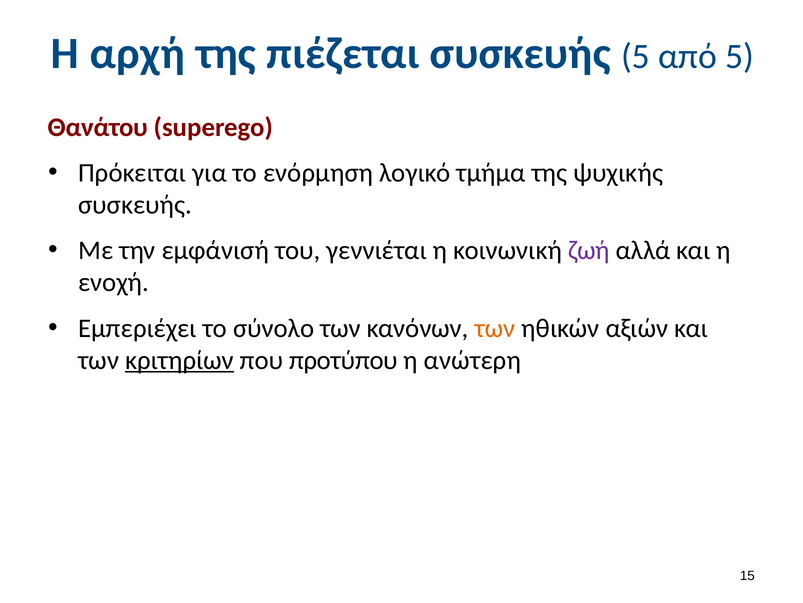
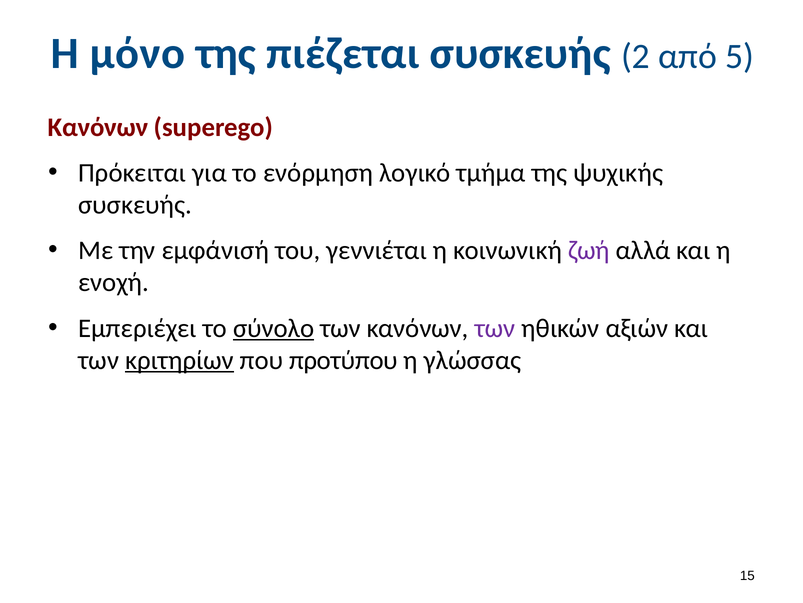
αρχή: αρχή -> μόνο (137, 53)
συσκευής 5: 5 -> 2 (636, 56)
Θανάτου: Θανάτου -> Κανόνων (98, 127)
σύνολο underline: none -> present (274, 328)
των colour: orange -> purple (495, 328)
ανώτερη: ανώτερη -> γλώσσας (473, 360)
